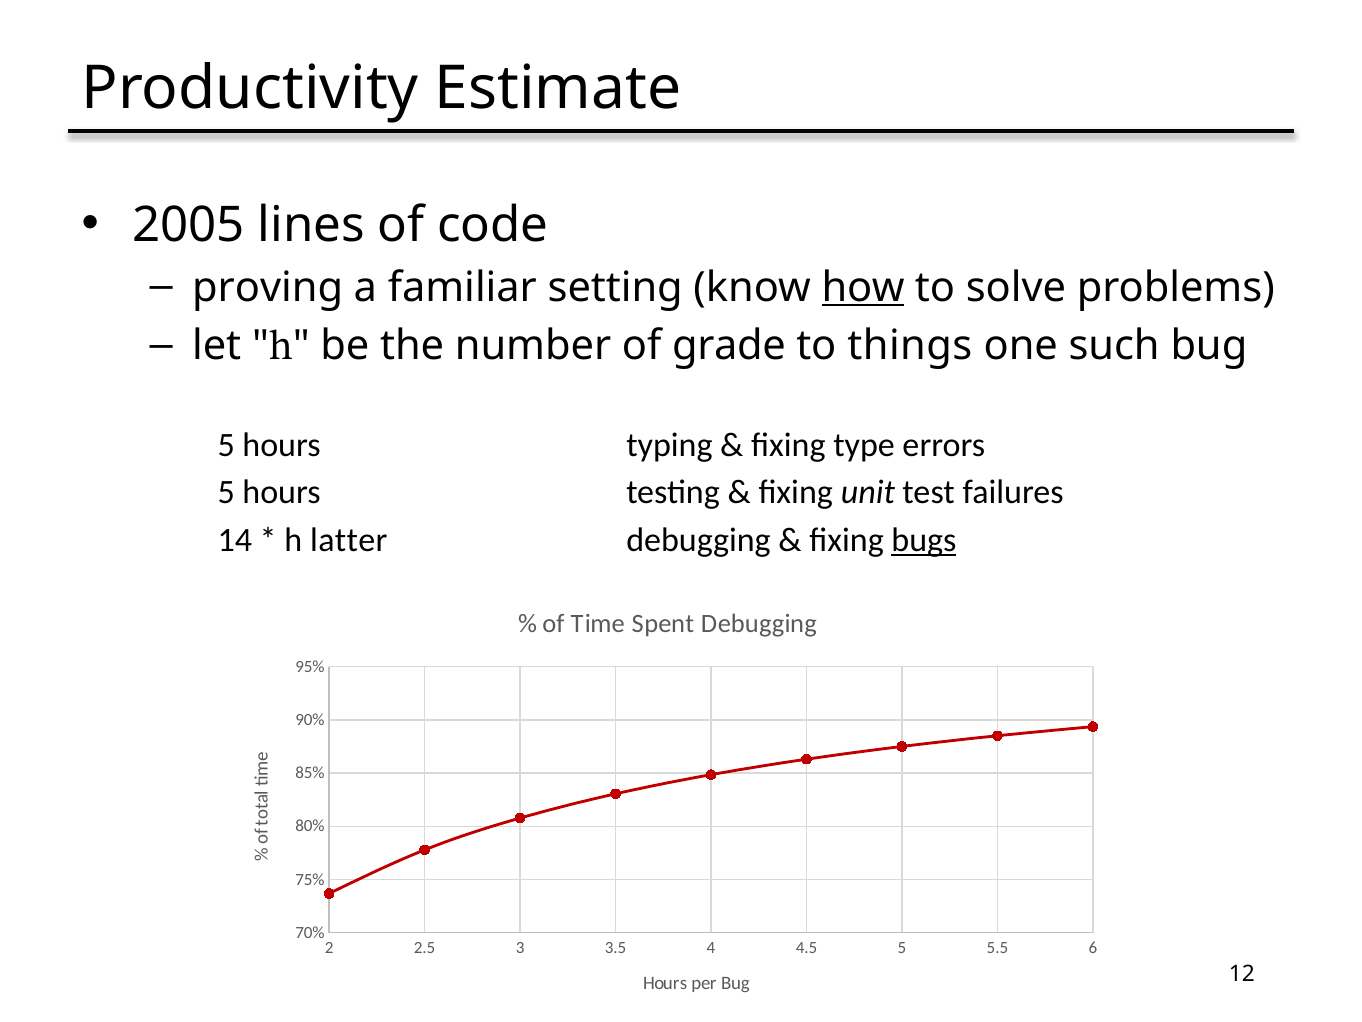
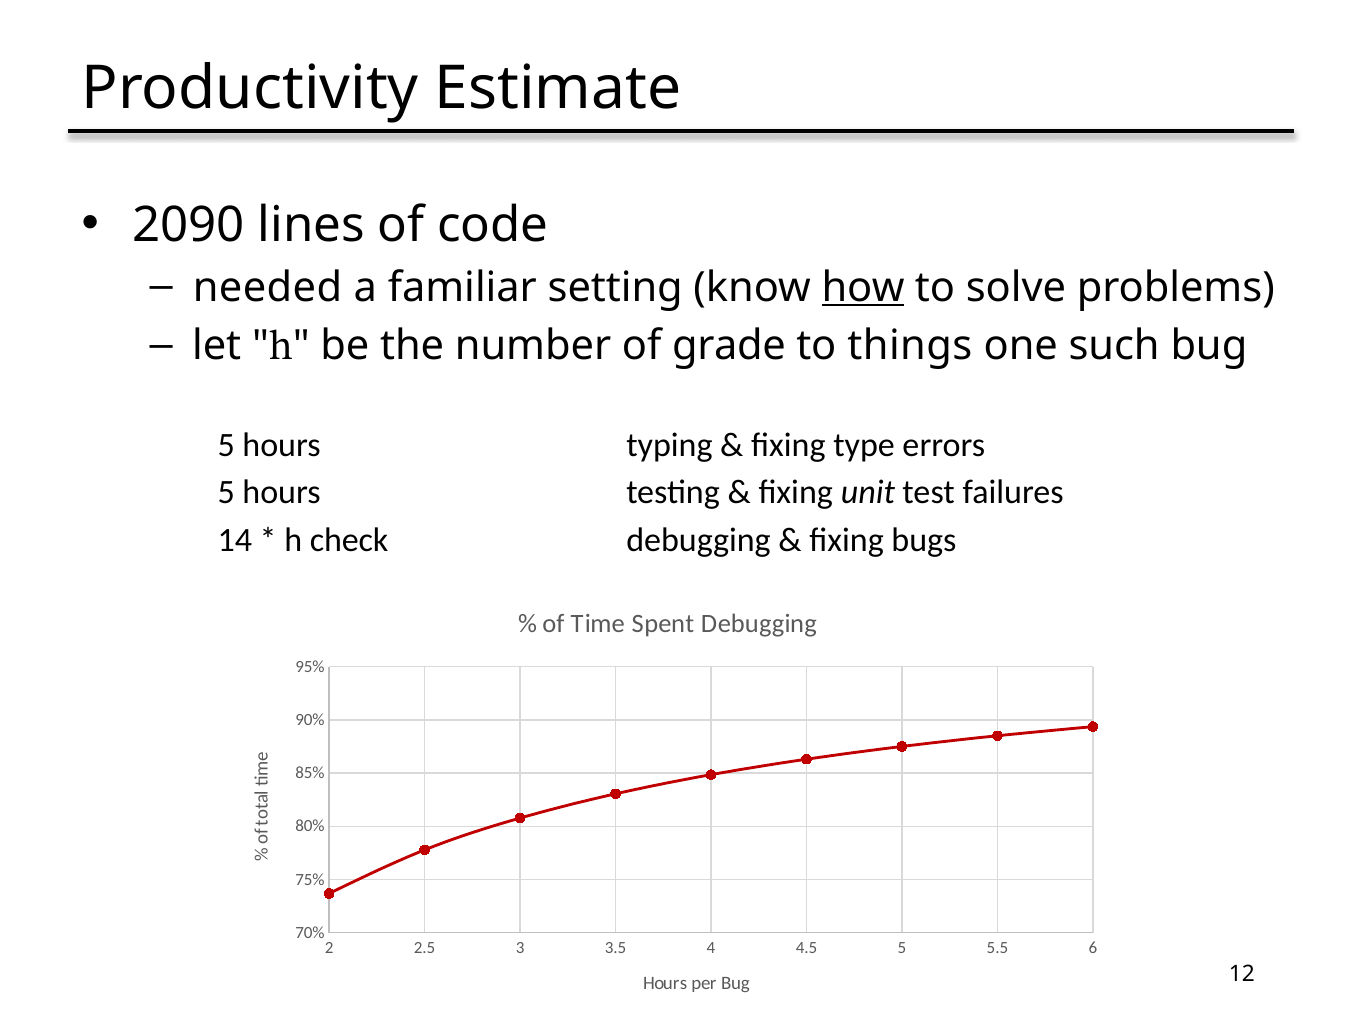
2005: 2005 -> 2090 (189, 225)
proving: proving -> needed (267, 287)
latter: latter -> check (349, 540)
bugs underline: present -> none (924, 540)
